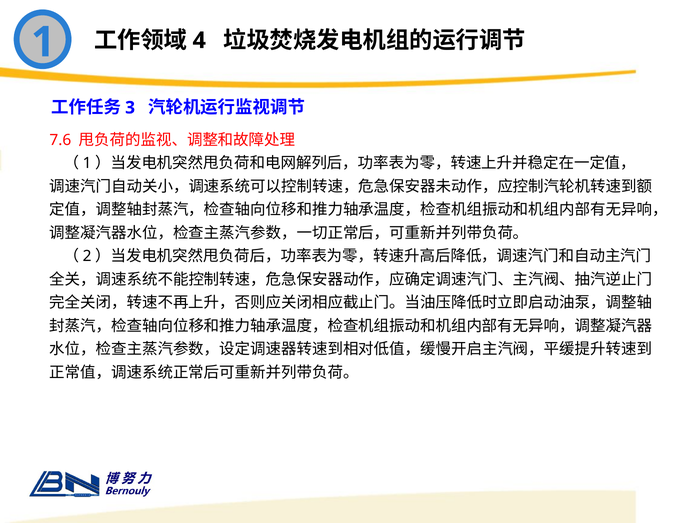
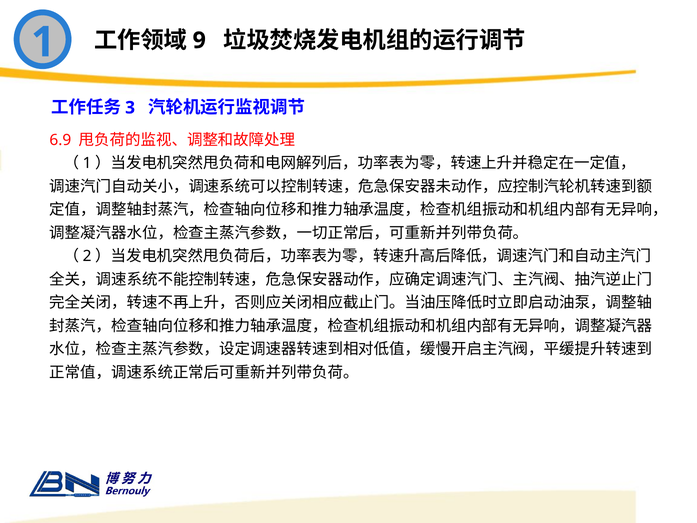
4: 4 -> 9 (199, 40)
7.6: 7.6 -> 6.9 (60, 140)
